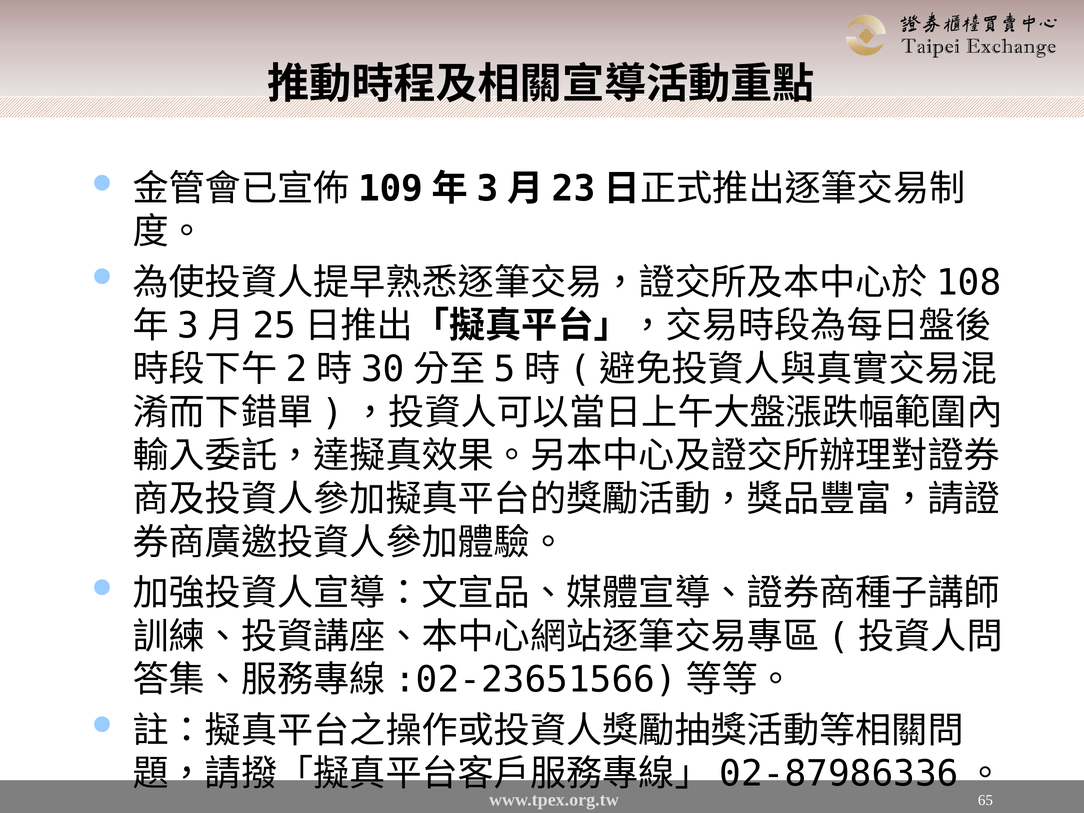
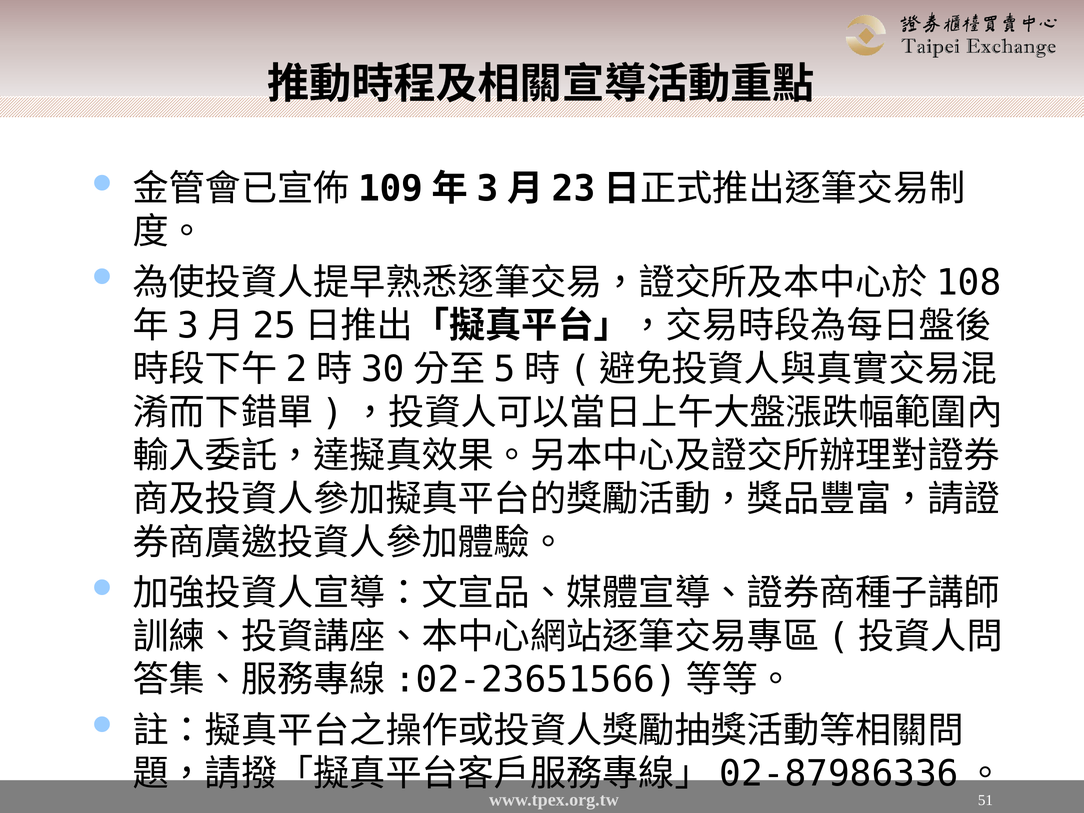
65: 65 -> 51 (985, 800)
